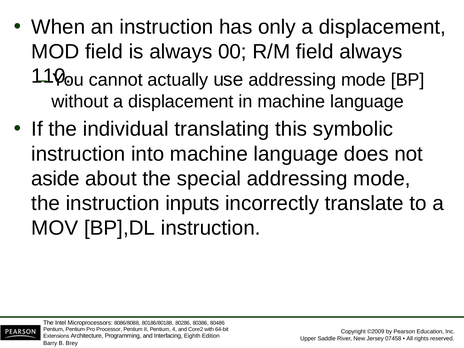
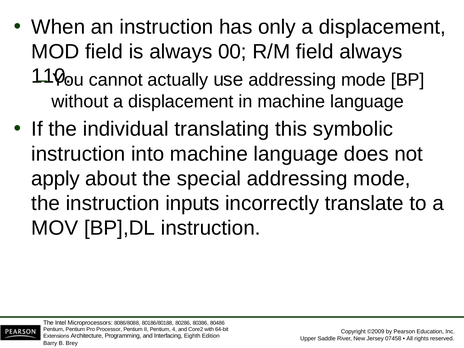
aside: aside -> apply (55, 179)
